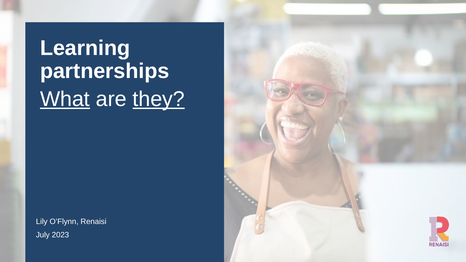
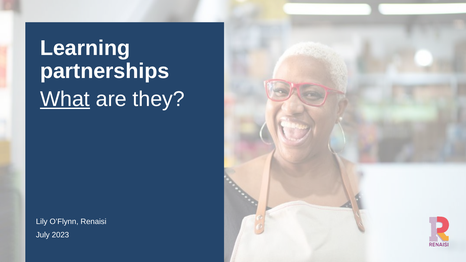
they underline: present -> none (159, 99)
